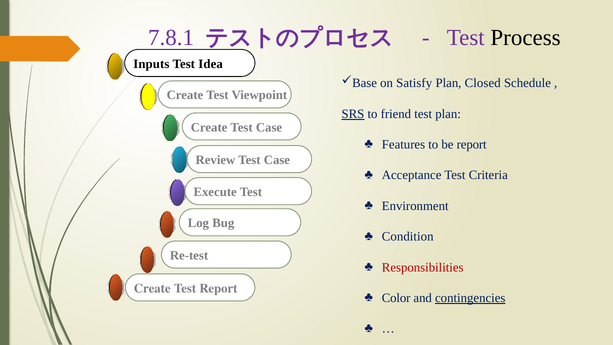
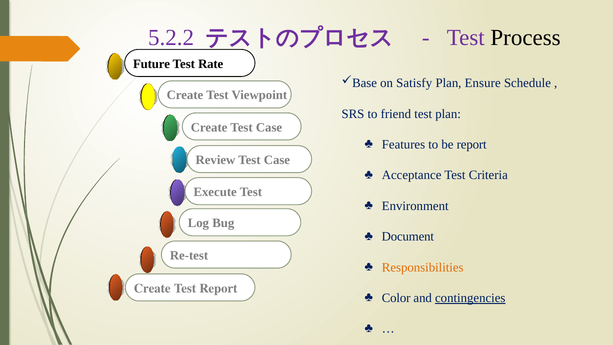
7.8.1: 7.8.1 -> 5.2.2 (171, 37)
Inputs: Inputs -> Future (151, 64)
Idea: Idea -> Rate (211, 64)
Closed: Closed -> Ensure (483, 83)
SRS underline: present -> none (353, 114)
Condition: Condition -> Document (408, 236)
Responsibilities colour: red -> orange (423, 267)
